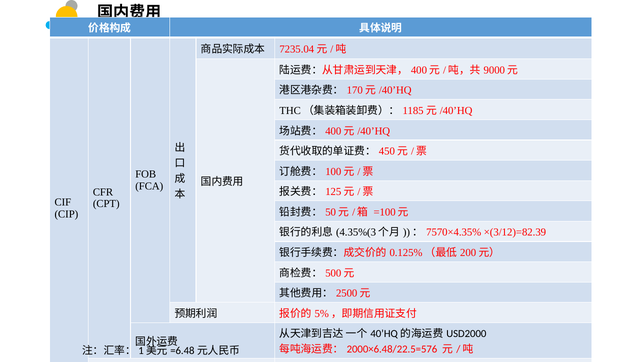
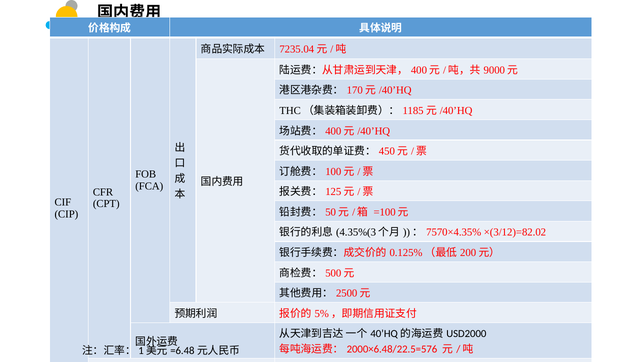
×(3/12)=82.39: ×(3/12)=82.39 -> ×(3/12)=82.02 (515, 233)
